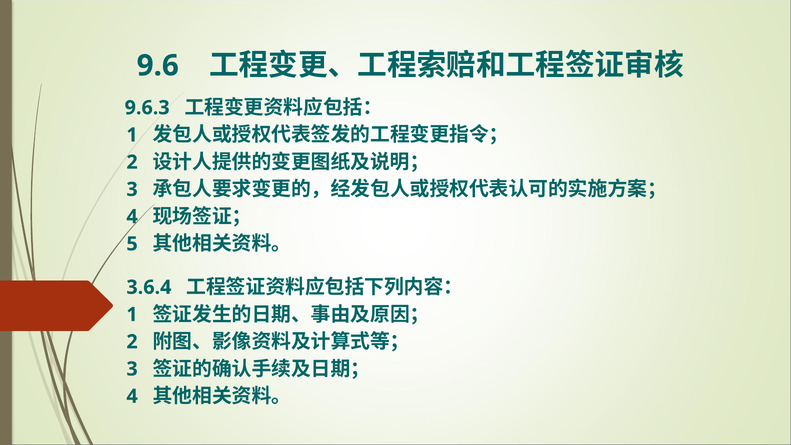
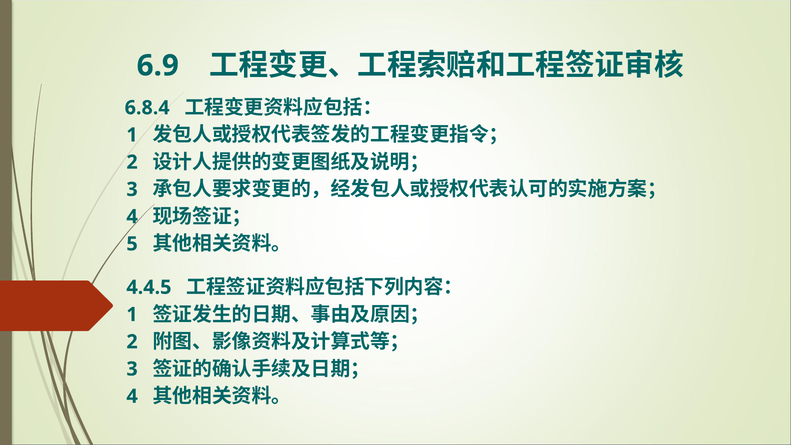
9.6: 9.6 -> 6.9 (158, 66)
9.6.3: 9.6.3 -> 6.8.4 (147, 108)
3.6.4: 3.6.4 -> 4.4.5 (149, 287)
